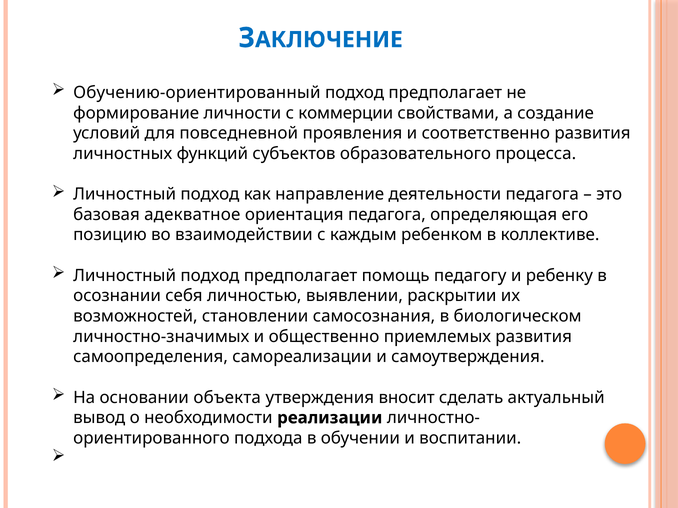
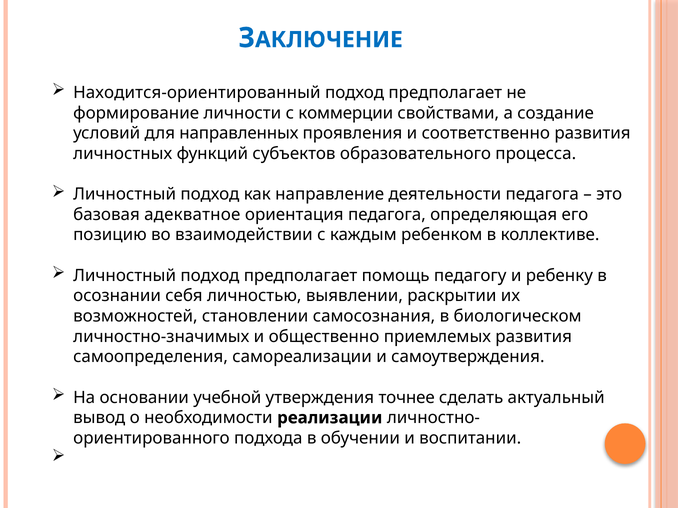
Обучению-ориентированный: Обучению-ориентированный -> Находится-ориентированный (197, 93)
повседневной: повседневной -> направленных (239, 133)
объекта: объекта -> учебной (227, 398)
вносит: вносит -> точнее (407, 398)
